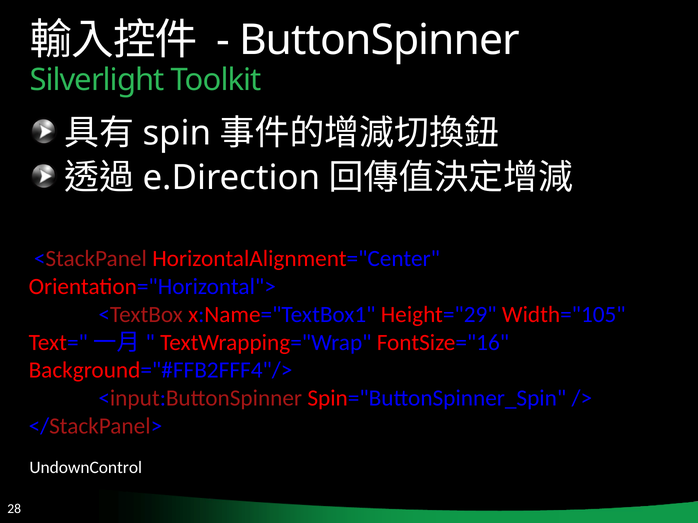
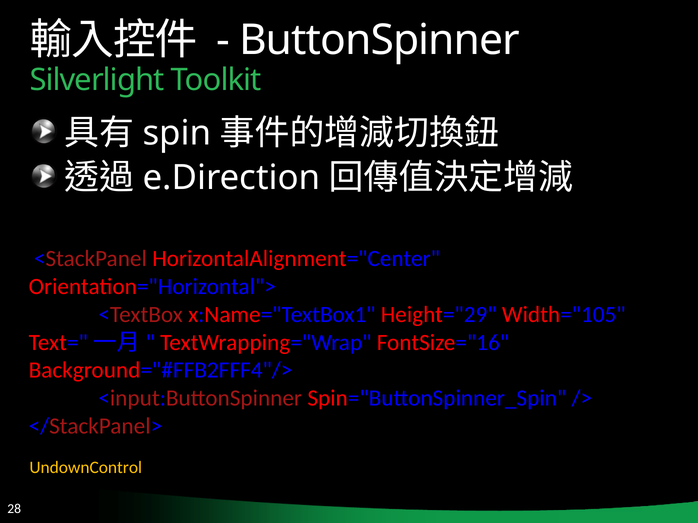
UndownControl colour: white -> yellow (86, 468)
